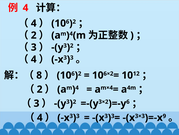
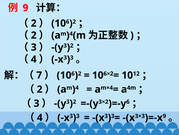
4: 4 -> 9 (26, 8)
4: 4 -> 2 (34, 23)
8: 8 -> 7 (39, 75)
